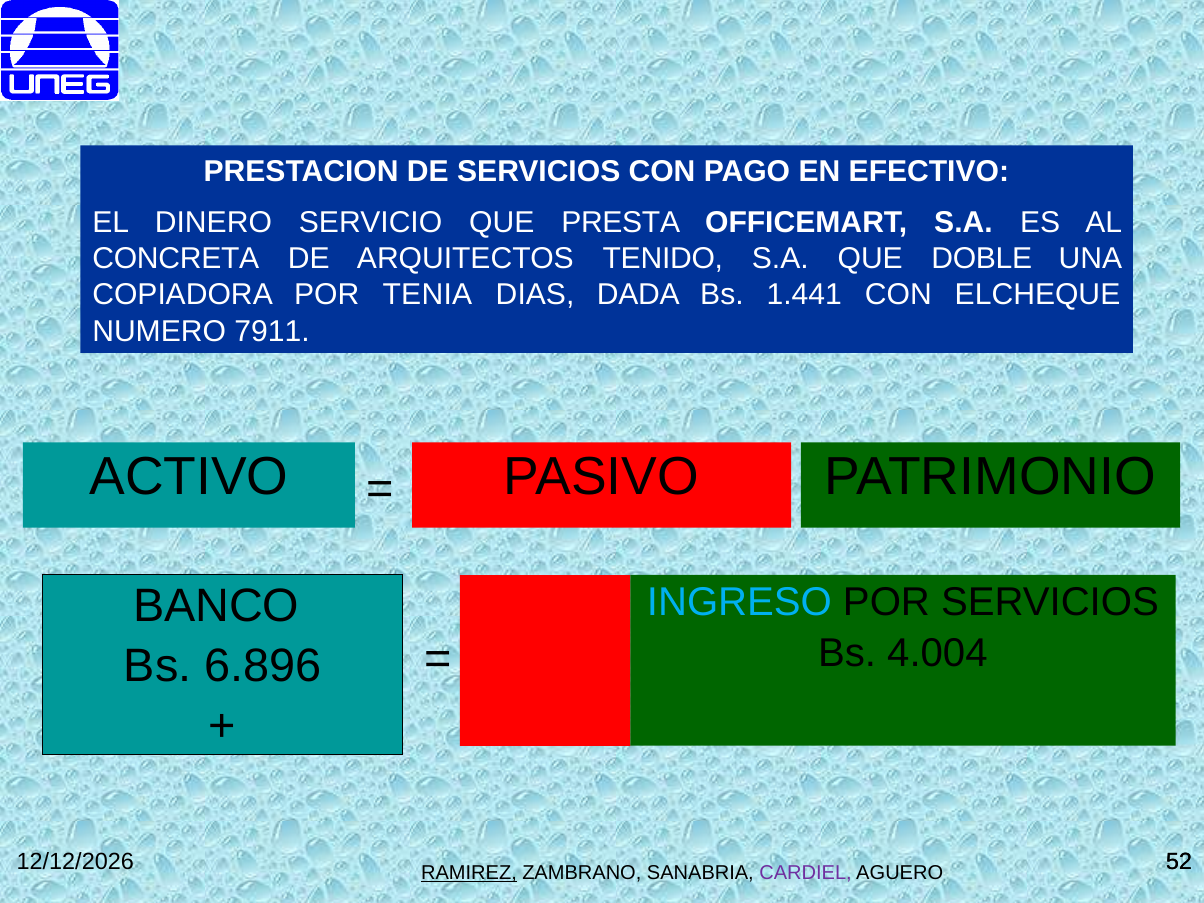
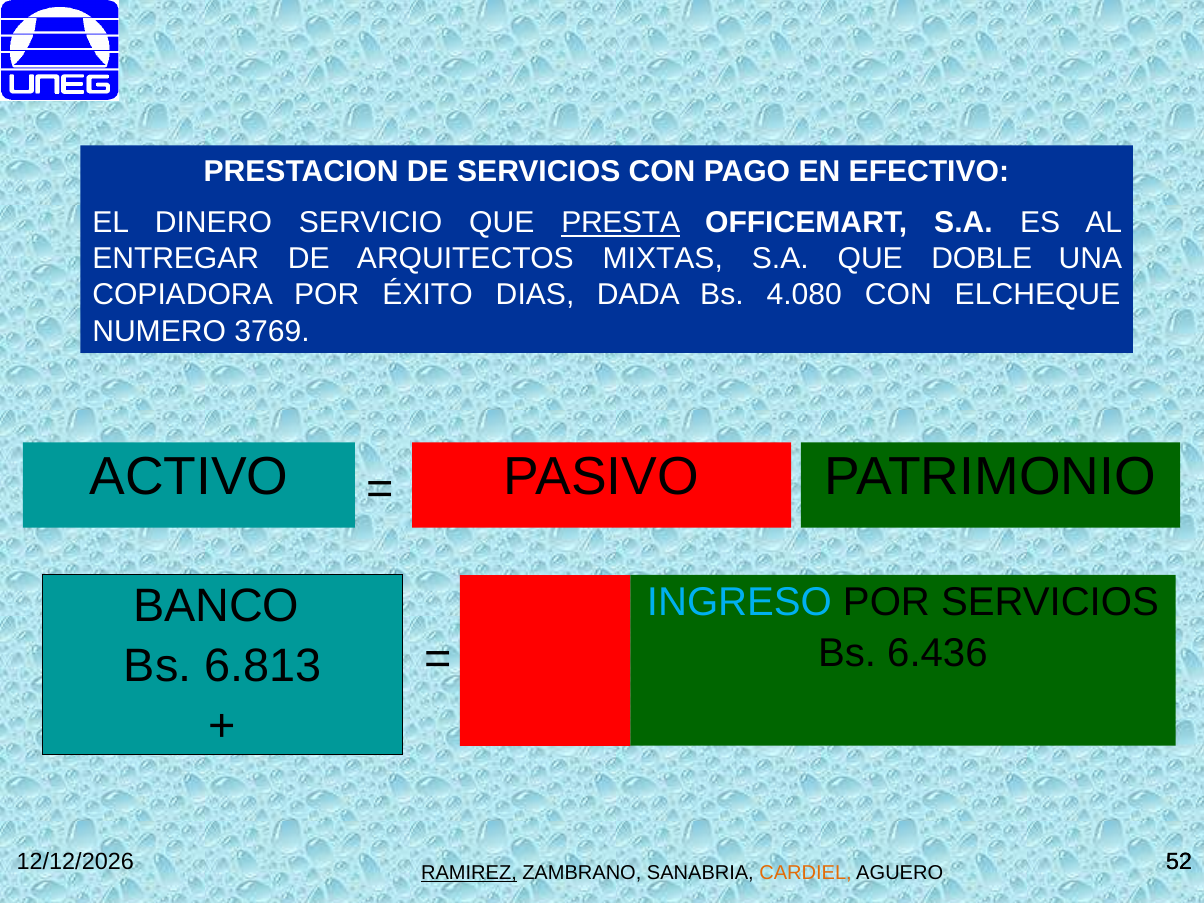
PRESTA underline: none -> present (621, 223)
CONCRETA: CONCRETA -> ENTREGAR (176, 259)
TENIDO: TENIDO -> MIXTAS (663, 259)
TENIA: TENIA -> ÉXITO (428, 295)
1.441: 1.441 -> 4.080 (804, 295)
7911: 7911 -> 3769 (272, 331)
4.004: 4.004 -> 6.436 (937, 654)
6.896: 6.896 -> 6.813 (263, 666)
CARDIEL colour: purple -> orange (806, 873)
